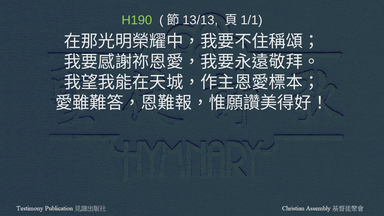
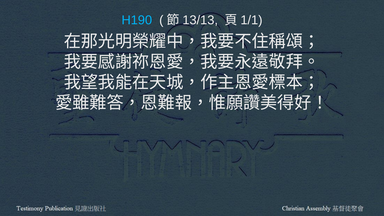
H190 colour: light green -> light blue (137, 20)
